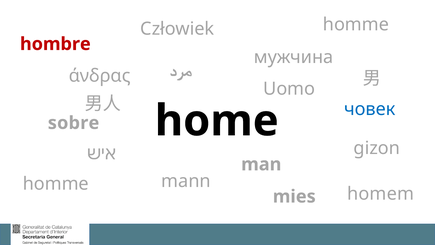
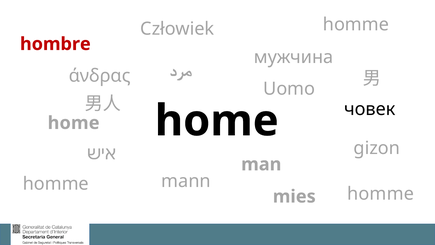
човек colour: blue -> black (370, 109)
sobre: sobre -> home (74, 123)
homem: homem -> homme (381, 194)
